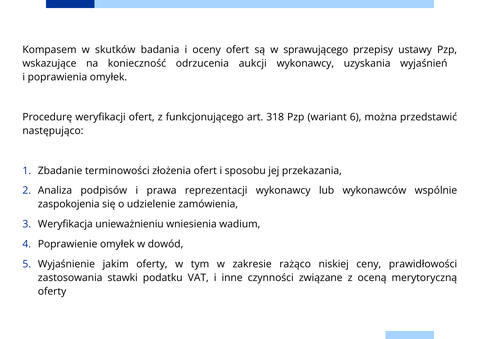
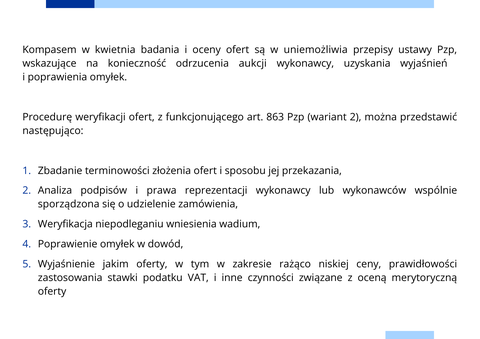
skutków: skutków -> kwietnia (115, 50)
sprawującego: sprawującego -> uniemożliwia (316, 50)
318: 318 -> 863 (275, 117)
wariant 6: 6 -> 2 (356, 117)
zaspokojenia: zaspokojenia -> sporządzona (69, 204)
unieważnieniu: unieważnieniu -> niepodleganiu (130, 224)
